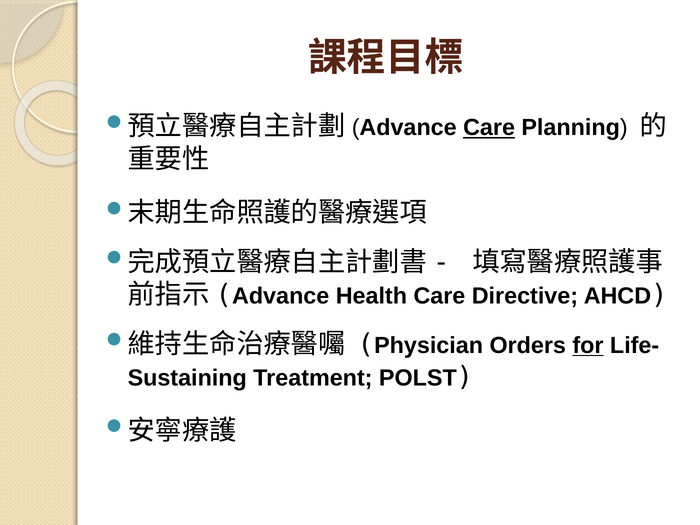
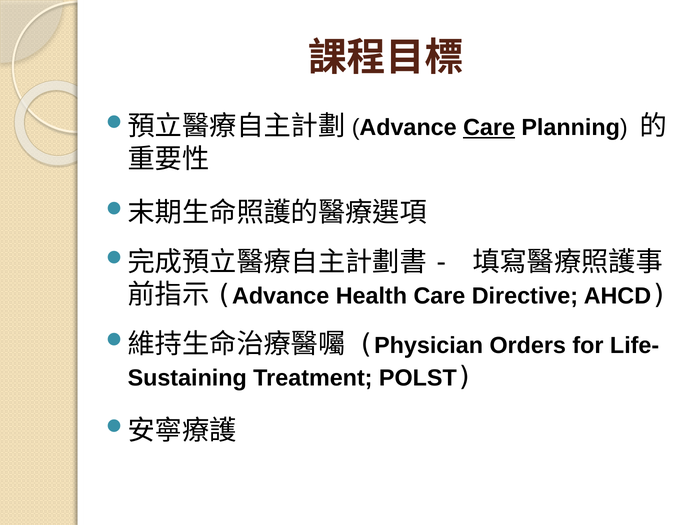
for underline: present -> none (588, 345)
